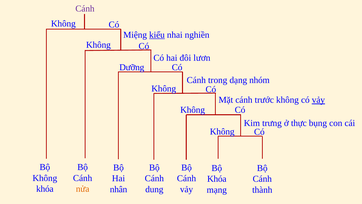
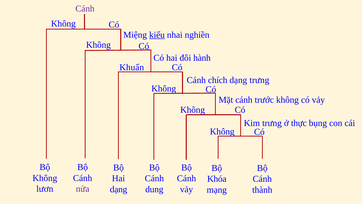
lươn: lươn -> hành (202, 58)
Dưỡng: Dưỡng -> Khuẩn (132, 67)
trong: trong -> chích (218, 80)
dạng nhóm: nhóm -> trưng (259, 80)
vảy underline: present -> none (318, 100)
khóa: khóa -> lươn (45, 189)
nửa colour: orange -> purple (83, 189)
nhân: nhân -> dạng (119, 189)
